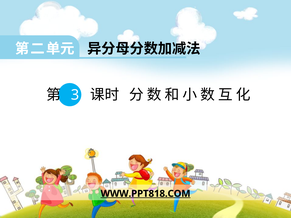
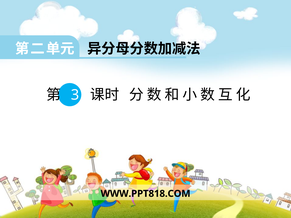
WWW.PPT818.COM underline: present -> none (146, 194)
